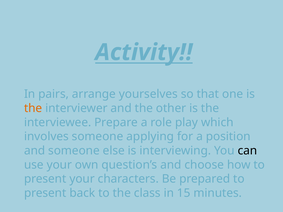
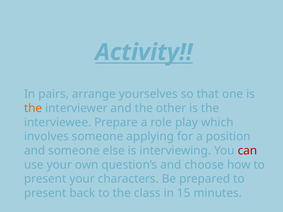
can colour: black -> red (247, 151)
